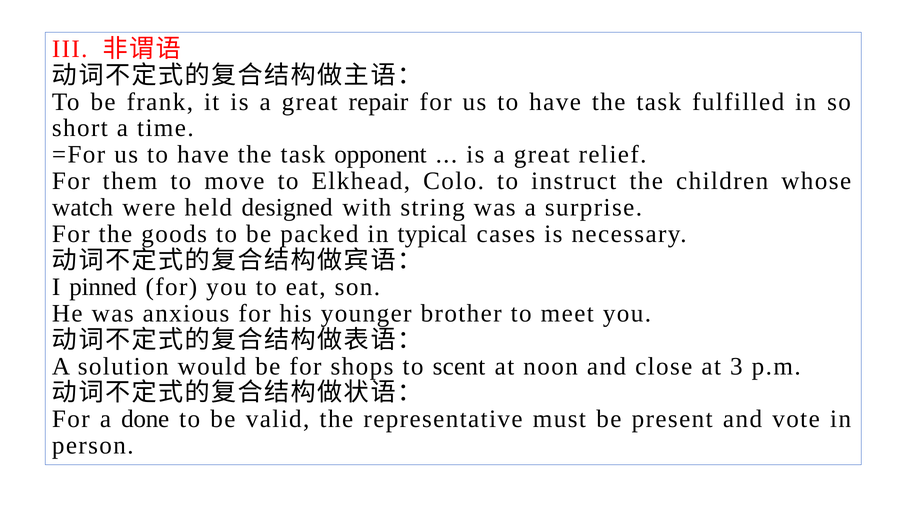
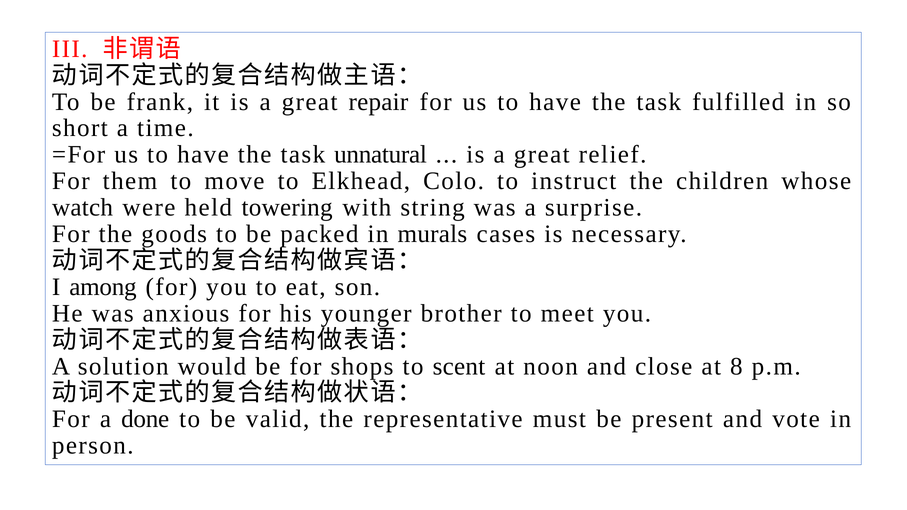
opponent: opponent -> unnatural (381, 155)
designed: designed -> towering (287, 208)
typical: typical -> murals (432, 234)
pinned: pinned -> among (103, 287)
3: 3 -> 8 (736, 366)
